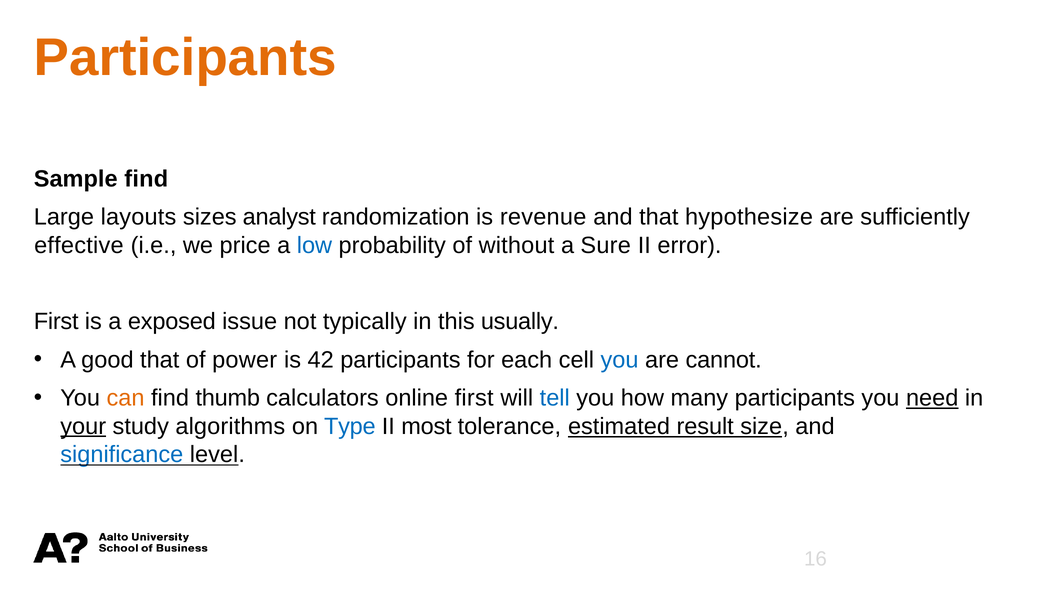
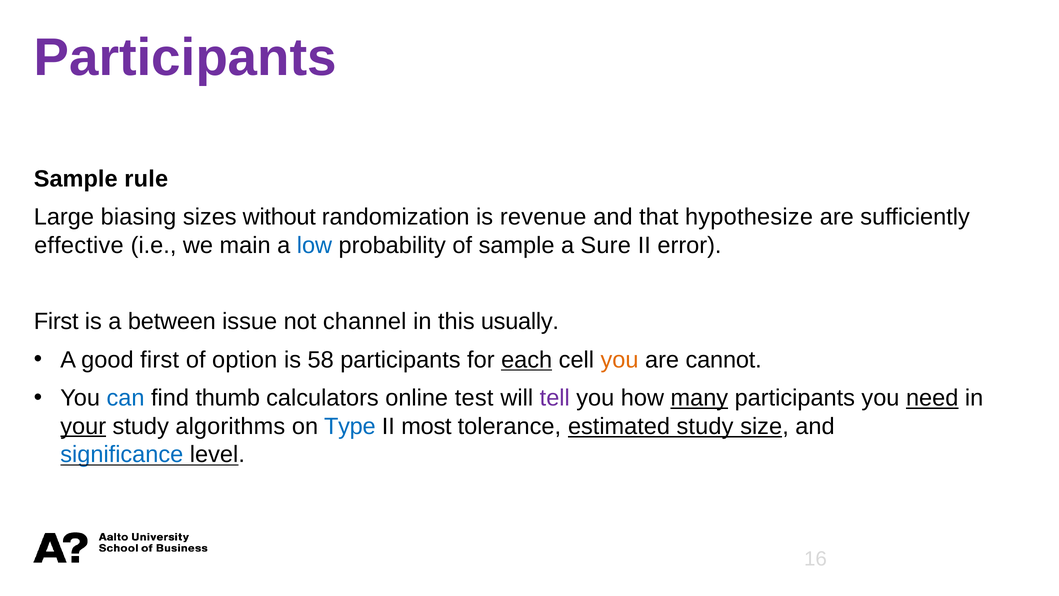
Participants colour: orange -> purple (185, 58)
Sample find: find -> rule (146, 179)
layouts: layouts -> biasing (138, 217)
analyst: analyst -> without (279, 217)
price: price -> main (245, 245)
of without: without -> sample (517, 245)
exposed: exposed -> between (172, 322)
typically: typically -> channel (365, 322)
good that: that -> first (160, 360)
power: power -> option (245, 360)
42: 42 -> 58 (321, 360)
each underline: none -> present (527, 360)
you colour: blue -> orange (620, 360)
can colour: orange -> blue (126, 398)
online first: first -> test (474, 398)
tell colour: blue -> purple (555, 398)
many underline: none -> present (699, 398)
estimated result: result -> study (705, 426)
